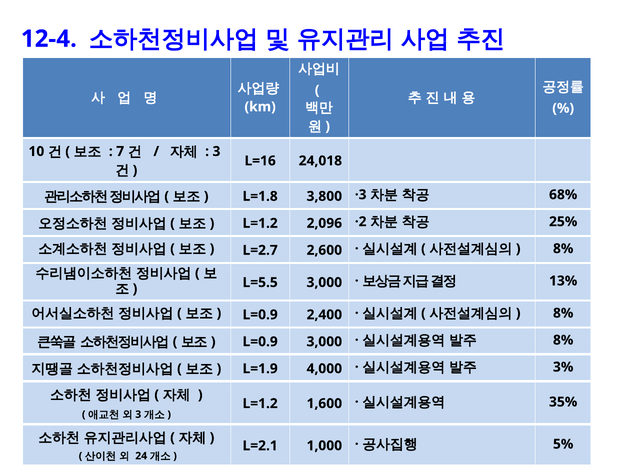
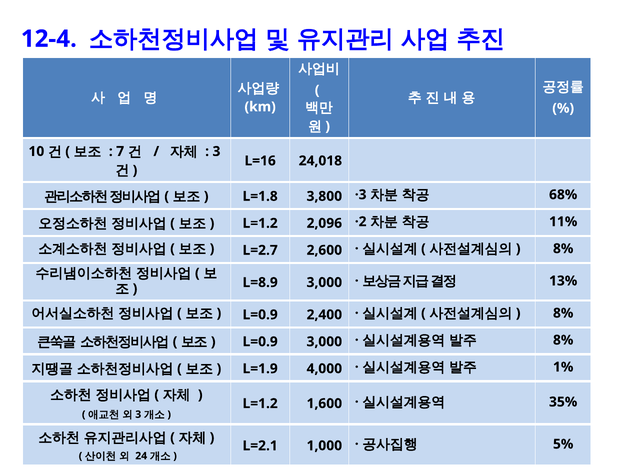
25%: 25% -> 11% (563, 222)
L=5.5: L=5.5 -> L=8.9 (260, 283)
3%: 3% -> 1% (563, 367)
